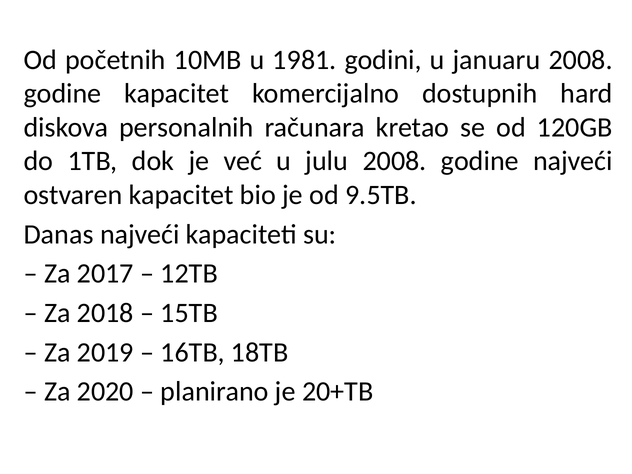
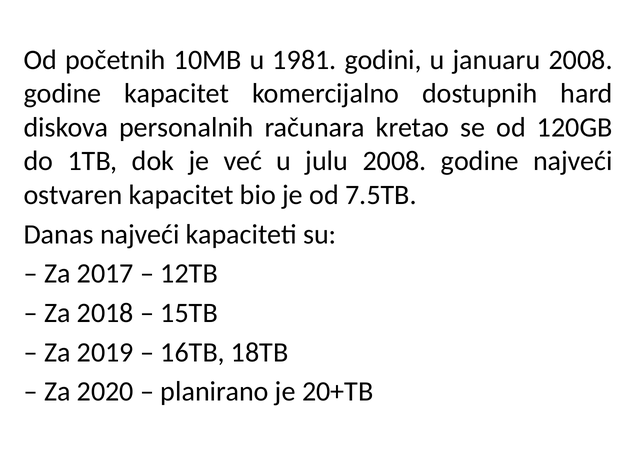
9.5TB: 9.5TB -> 7.5TB (381, 195)
